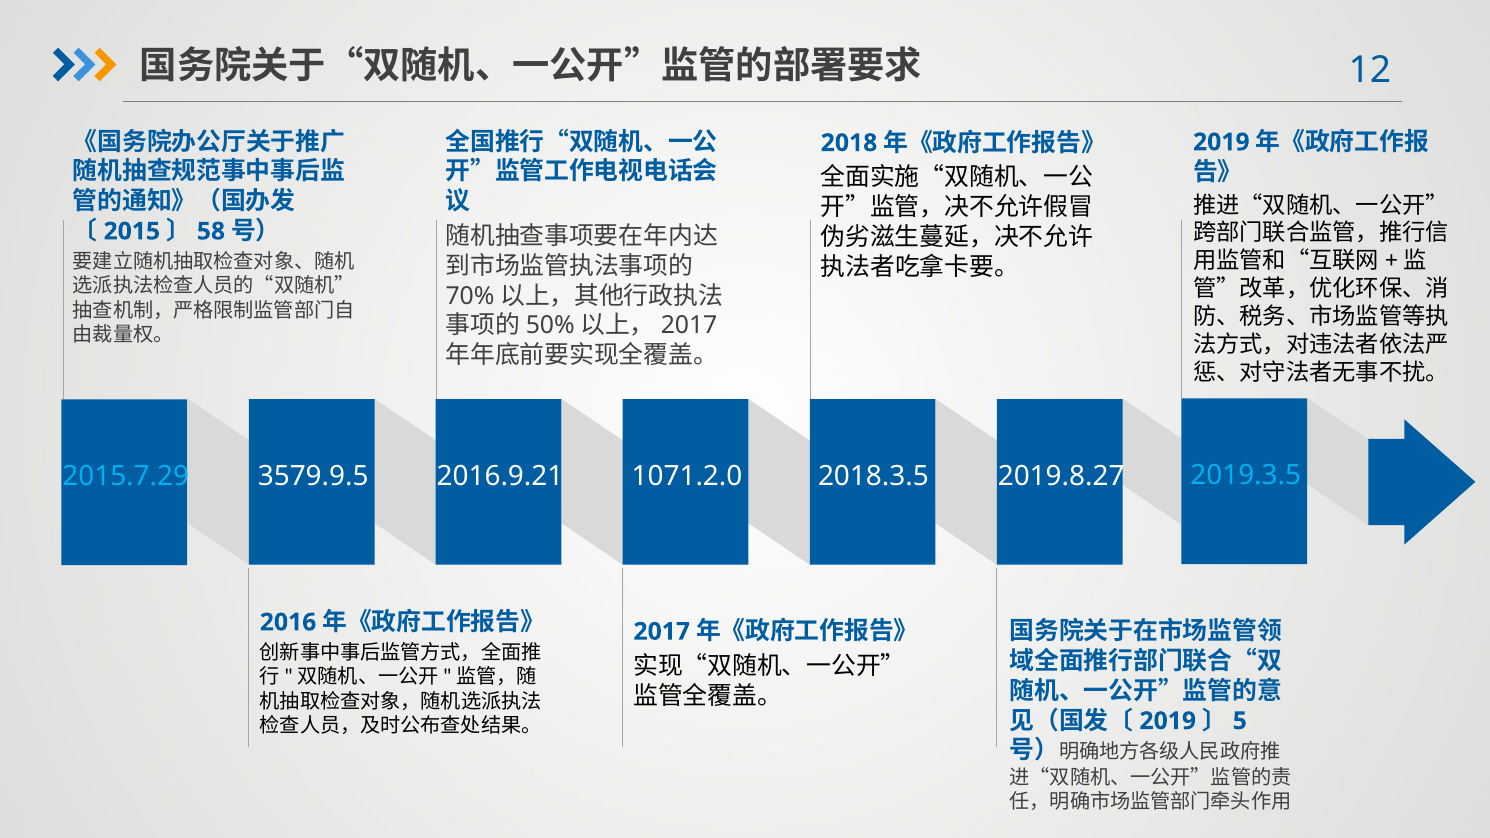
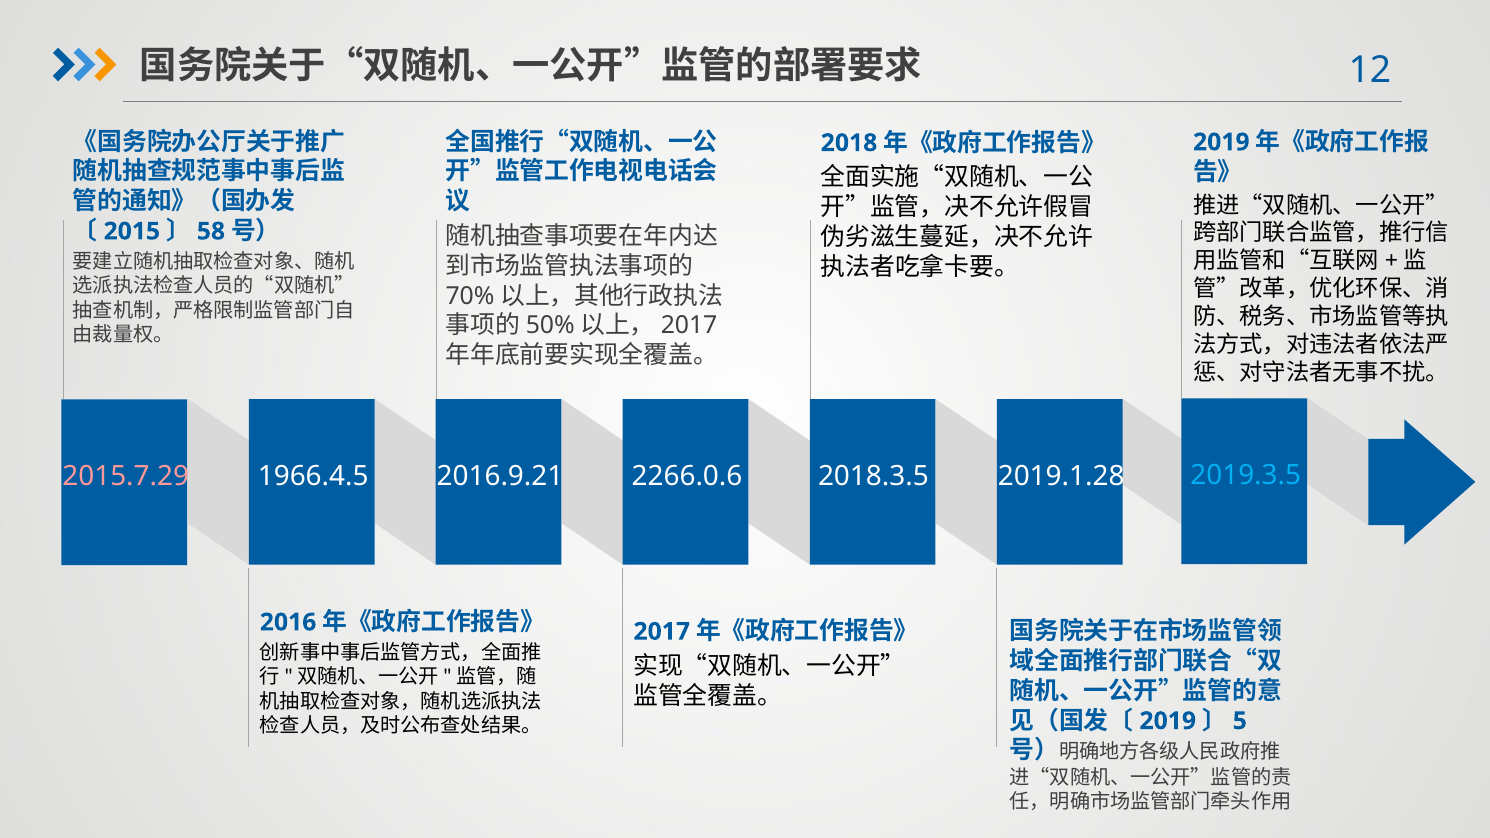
3579.9.5: 3579.9.5 -> 1966.4.5 (313, 476)
1071.2.0: 1071.2.0 -> 2266.0.6 (687, 476)
2019.8.27: 2019.8.27 -> 2019.1.28 (1061, 476)
2015.7.29 colour: light blue -> pink (126, 476)
